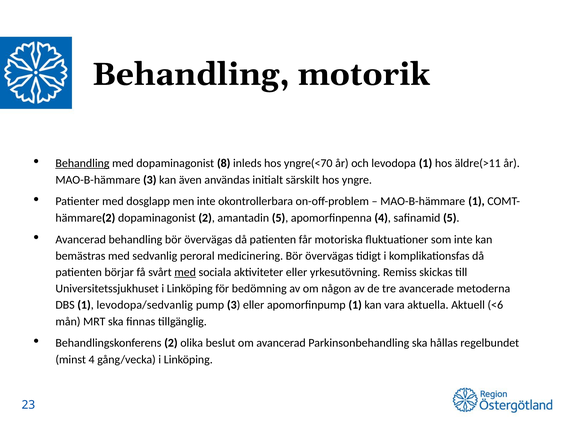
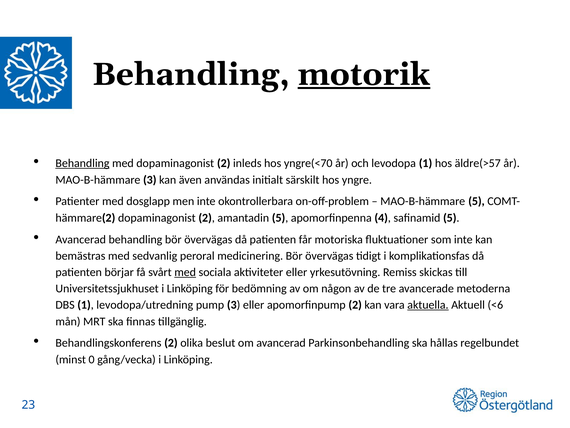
motorik underline: none -> present (364, 74)
med dopaminagonist 8: 8 -> 2 (224, 163)
äldre(>11: äldre(>11 -> äldre(>57 (478, 163)
MAO-B-hämmare 1: 1 -> 5 (476, 201)
levodopa/sedvanlig: levodopa/sedvanlig -> levodopa/utredning (145, 305)
apomorfinpump 1: 1 -> 2 (355, 305)
aktuella underline: none -> present (428, 305)
minst 4: 4 -> 0 (92, 359)
